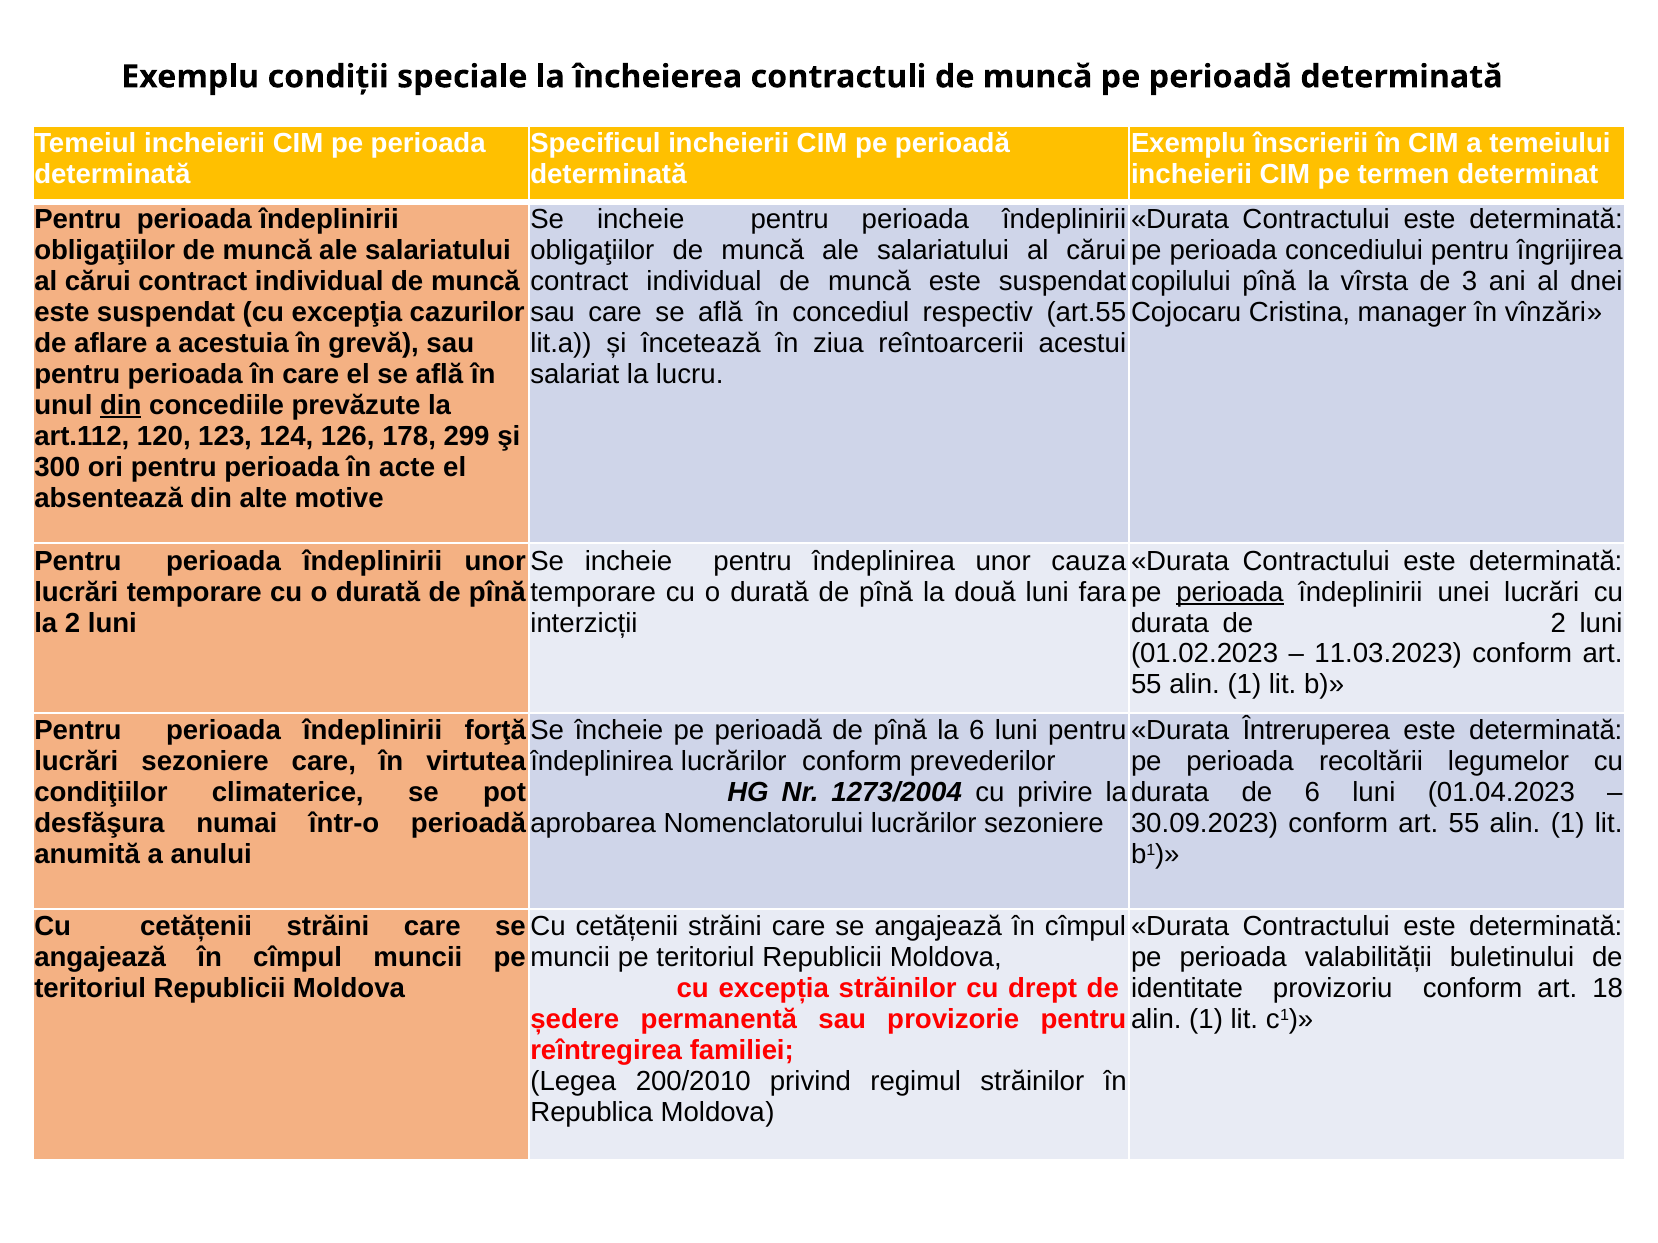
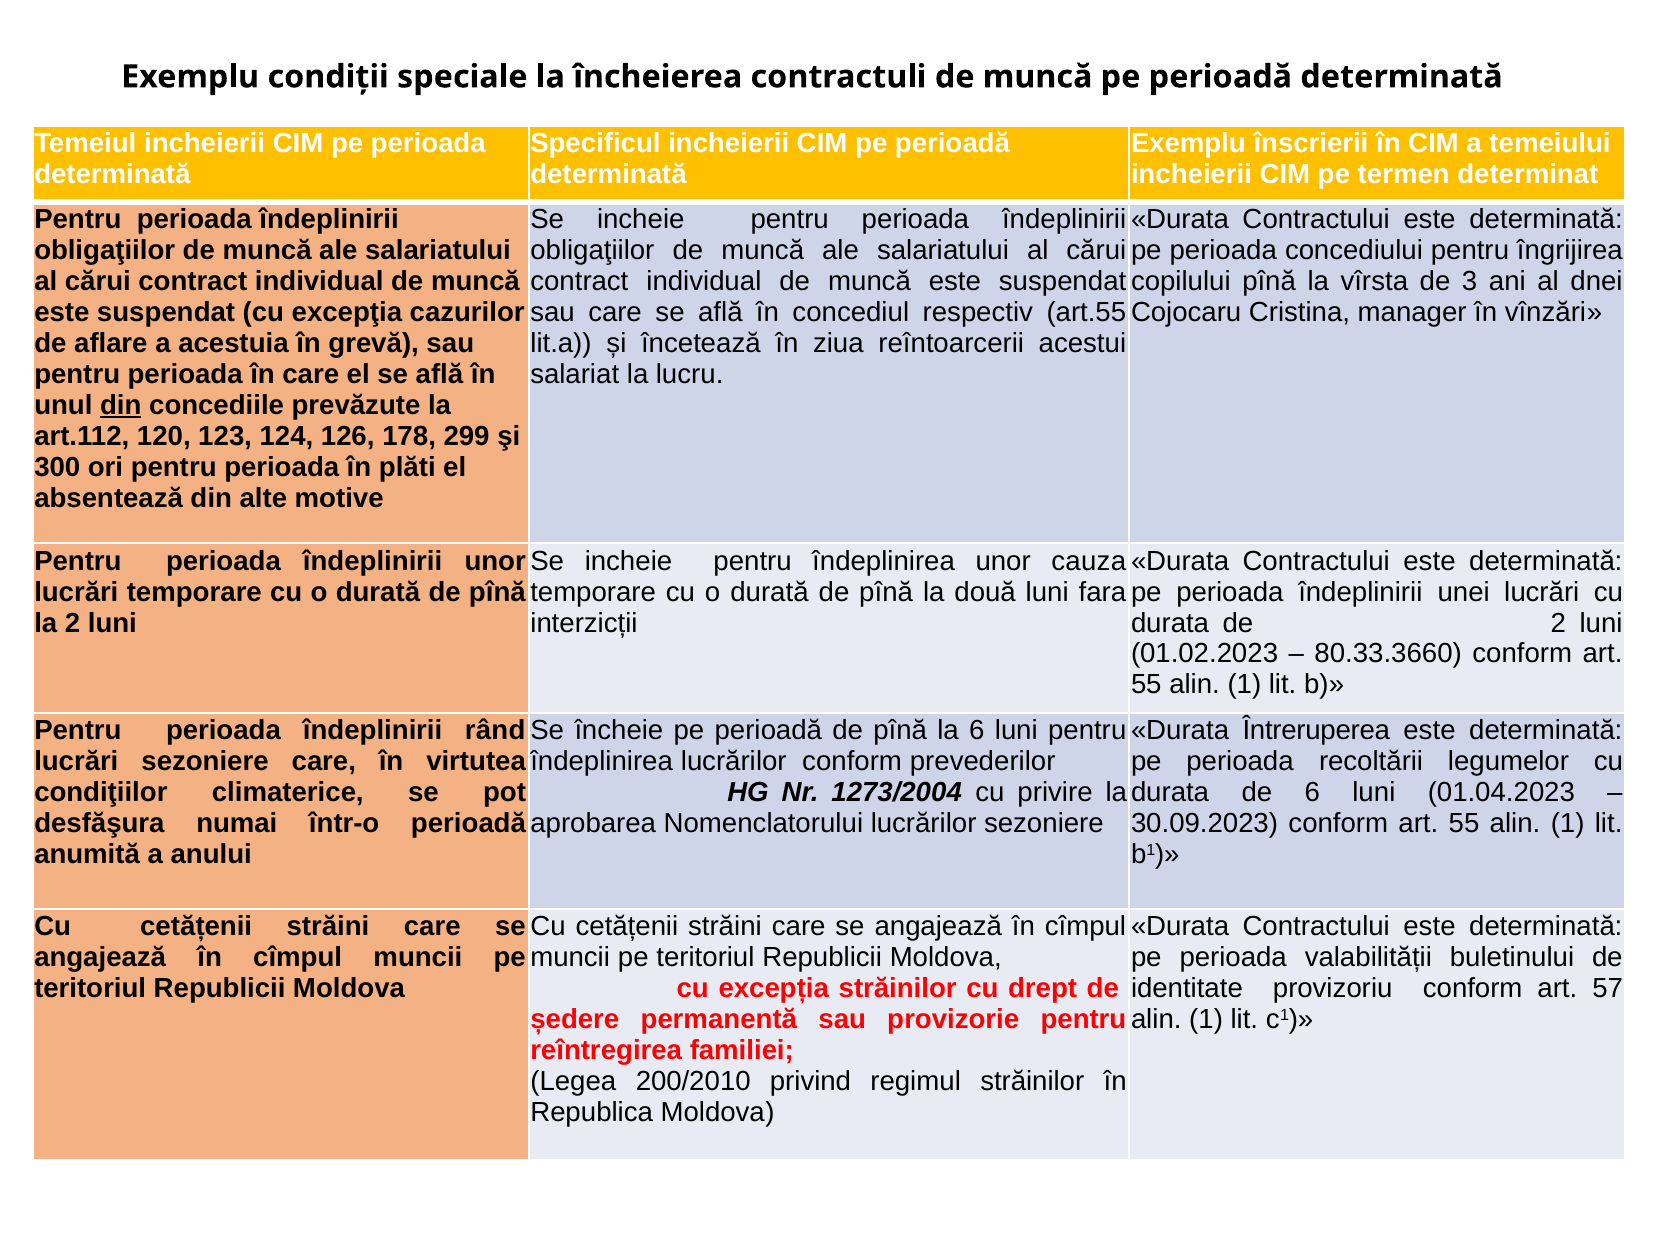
acte: acte -> plăti (407, 467)
perioada underline: present -> none (1230, 592)
11.03.2023: 11.03.2023 -> 80.33.3660 (1388, 654)
forţă: forţă -> rând (495, 731)
18: 18 -> 57 (1608, 989)
